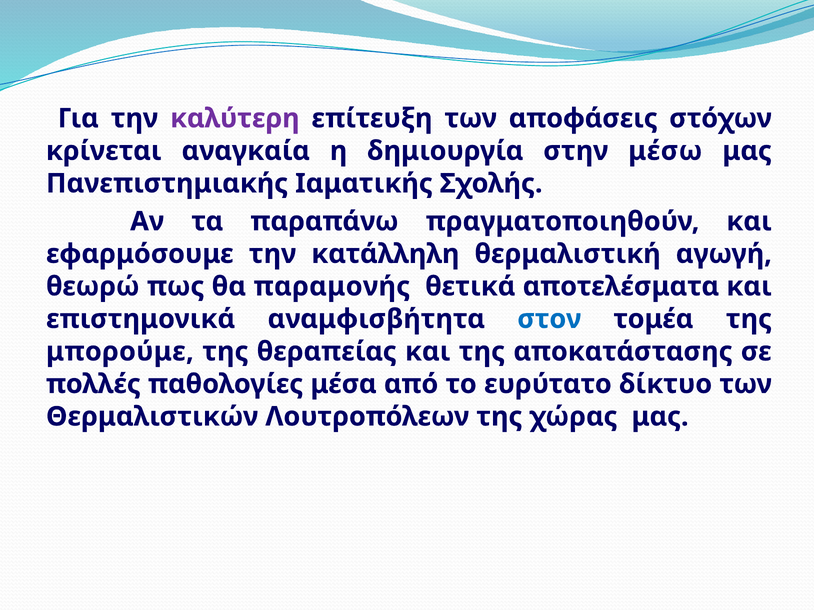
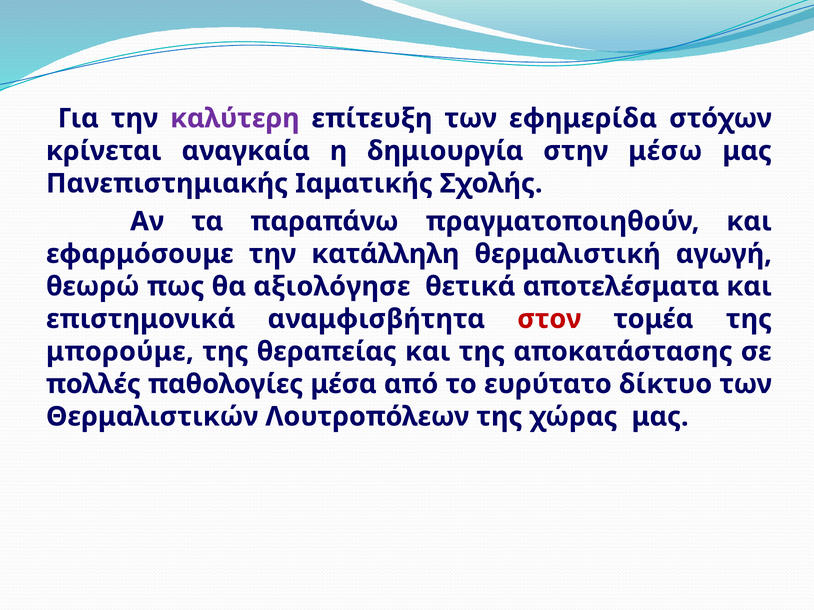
αποφάσεις: αποφάσεις -> εφημερίδα (583, 118)
παραμονής: παραμονής -> αξιολόγησε (332, 287)
στον colour: blue -> red (549, 319)
